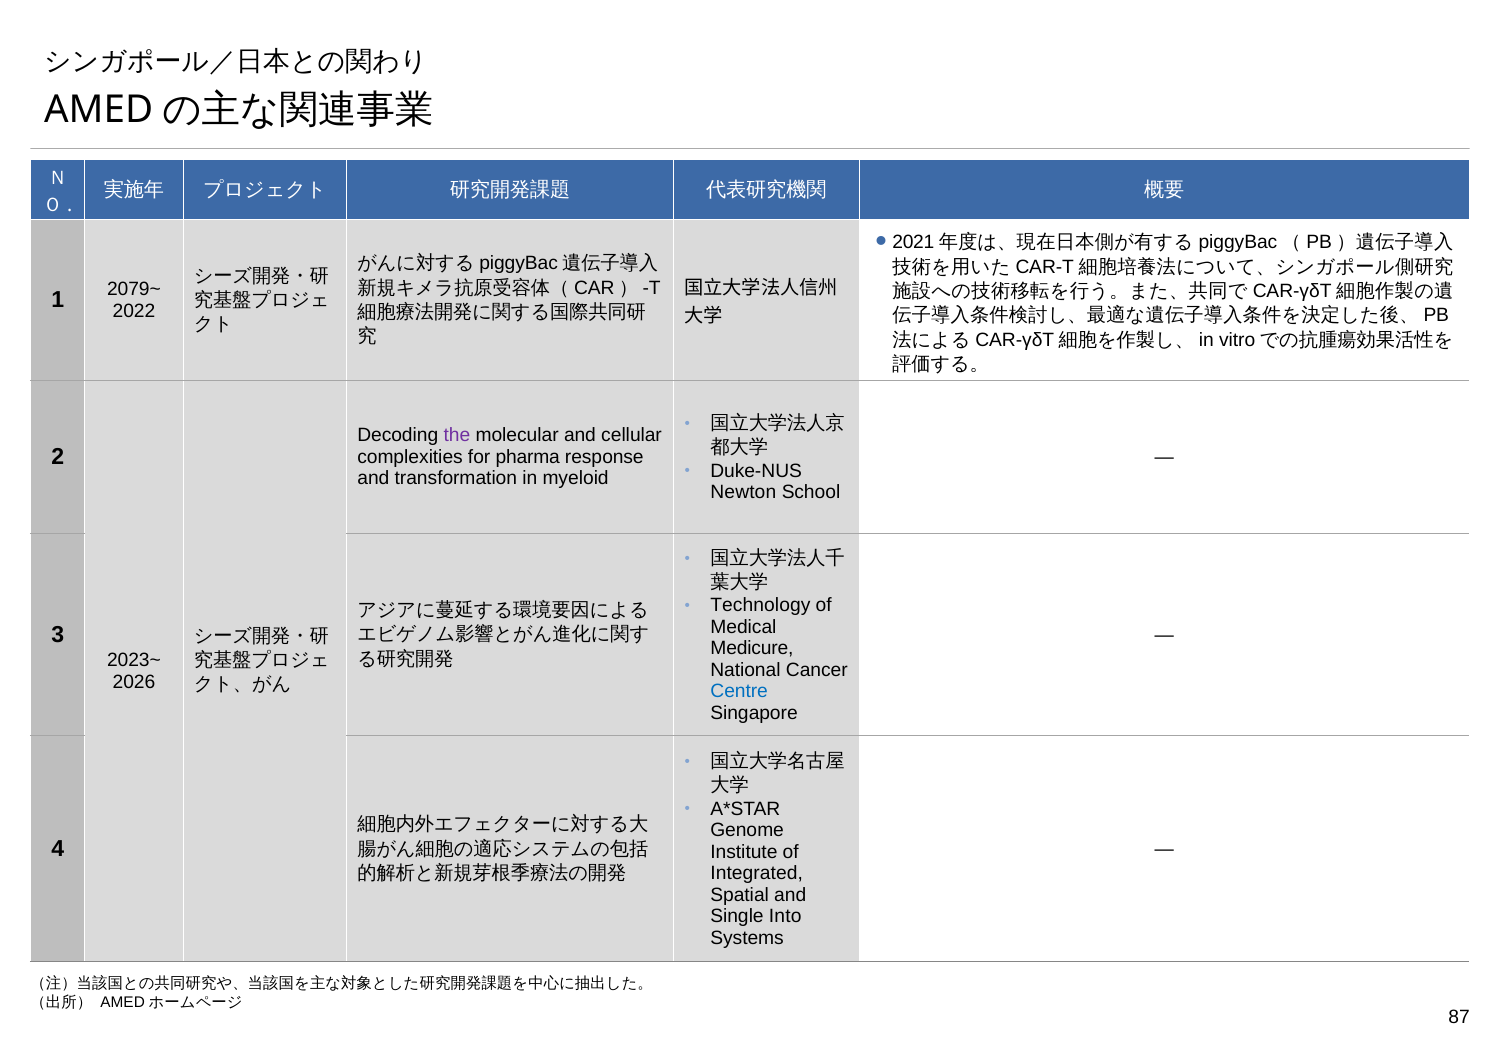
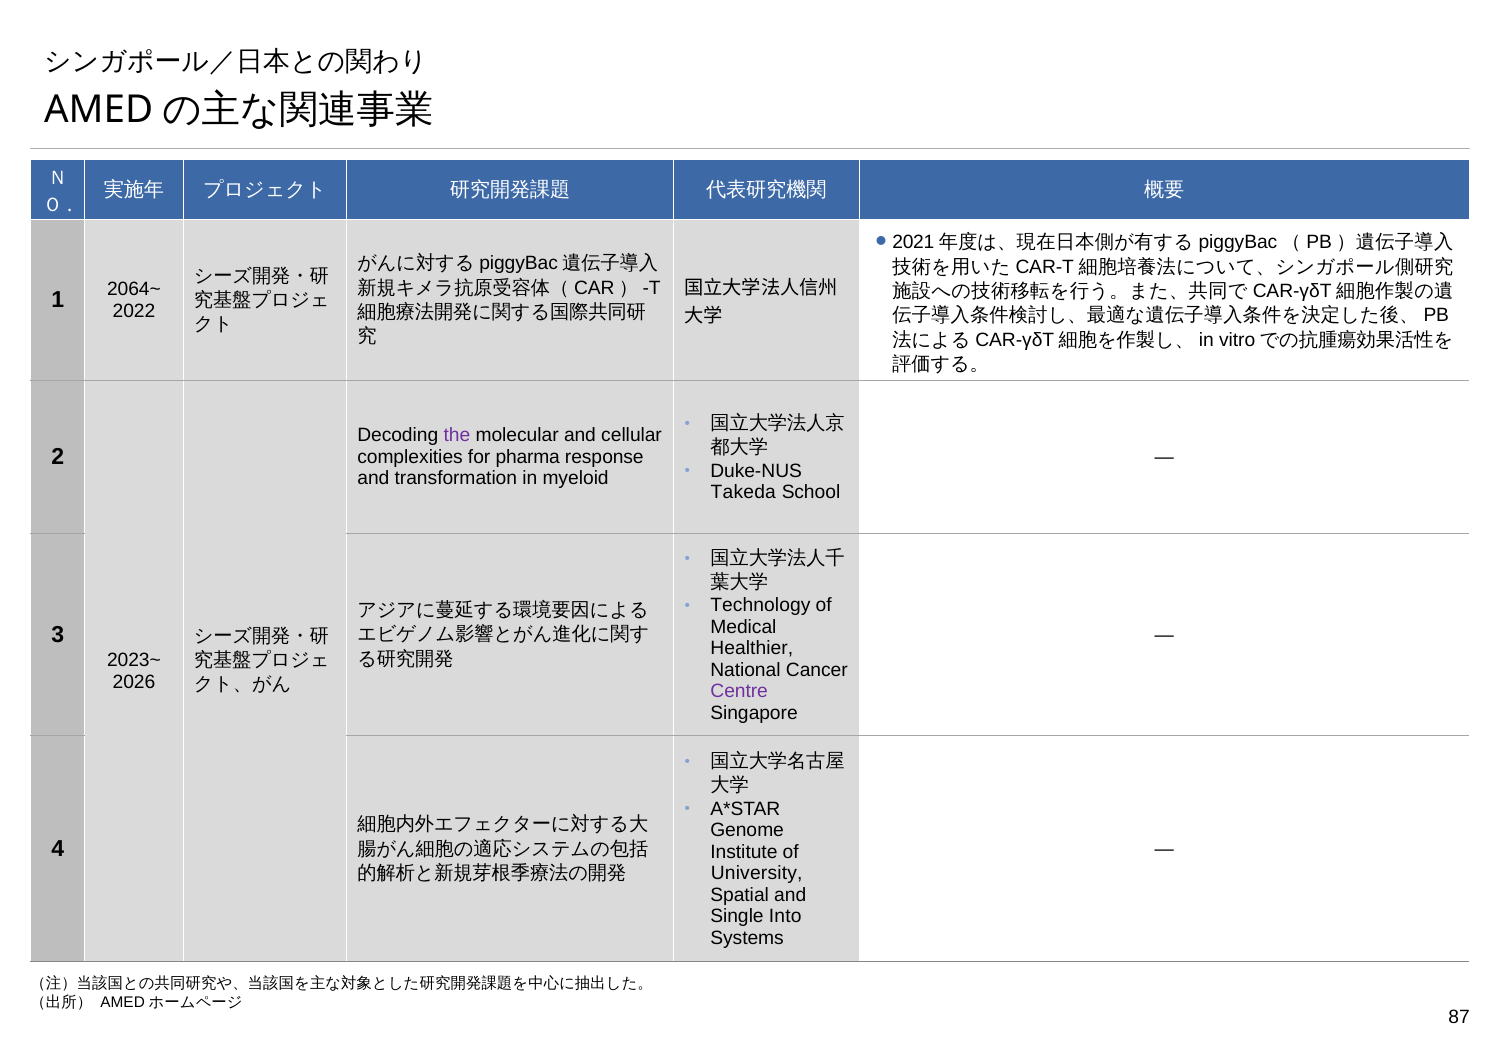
2079~: 2079~ -> 2064~ (134, 289)
Newton: Newton -> Takeda (743, 492)
Medicure: Medicure -> Healthier (752, 648)
Centre colour: blue -> purple (739, 691)
Integrated: Integrated -> University (757, 873)
